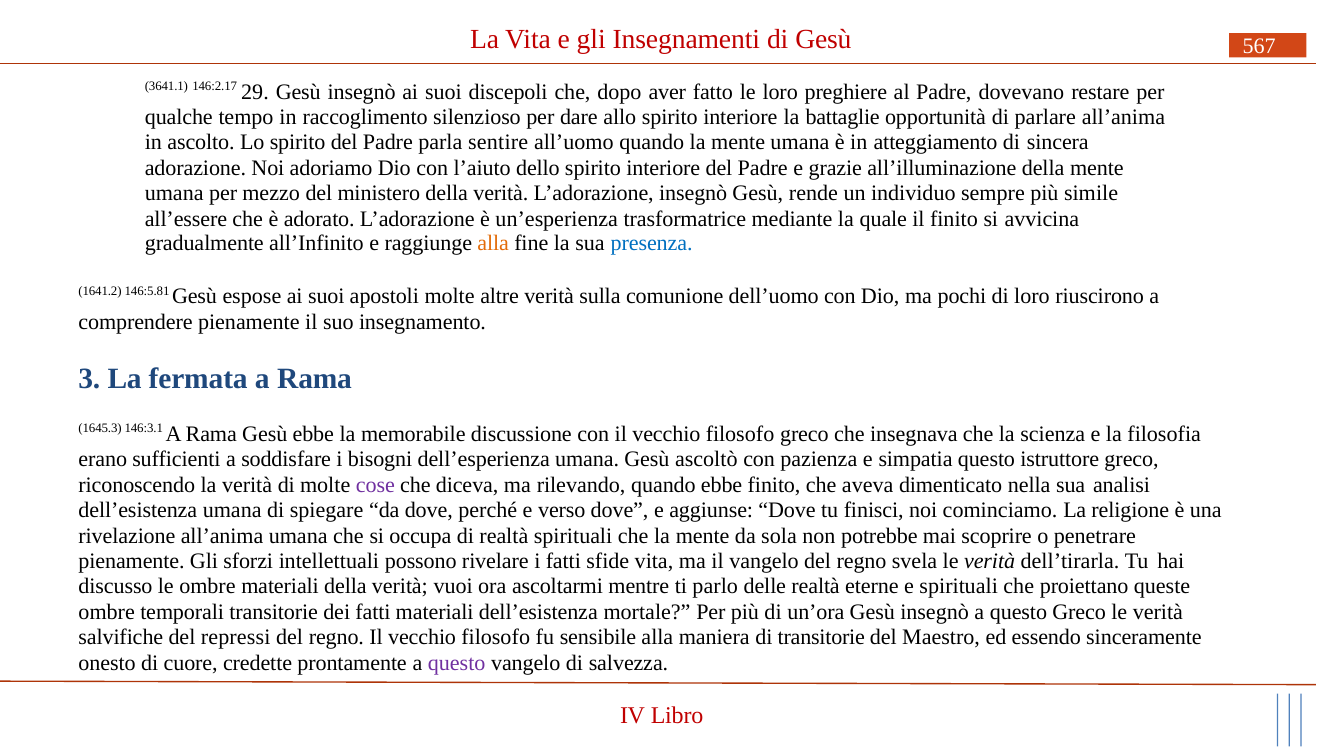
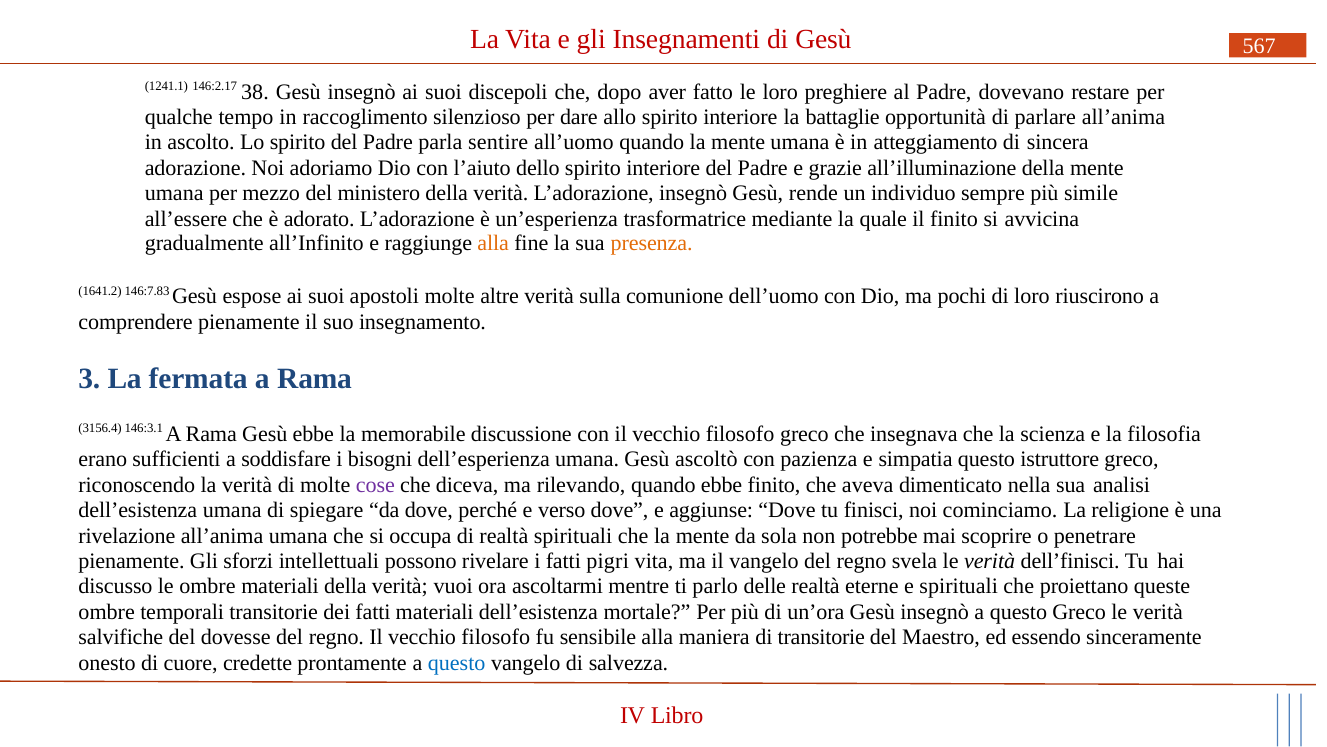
3641.1: 3641.1 -> 1241.1 (166, 86)
29: 29 -> 38 (255, 92)
presenza colour: blue -> orange (652, 244)
146:5.81: 146:5.81 -> 146:7.83 (147, 291)
1645.3: 1645.3 -> 3156.4 (100, 429)
sfide: sfide -> pigri (608, 561)
dell’tirarla: dell’tirarla -> dell’finisci (1070, 561)
repressi: repressi -> dovesse (236, 638)
questo colour: purple -> blue (457, 663)
